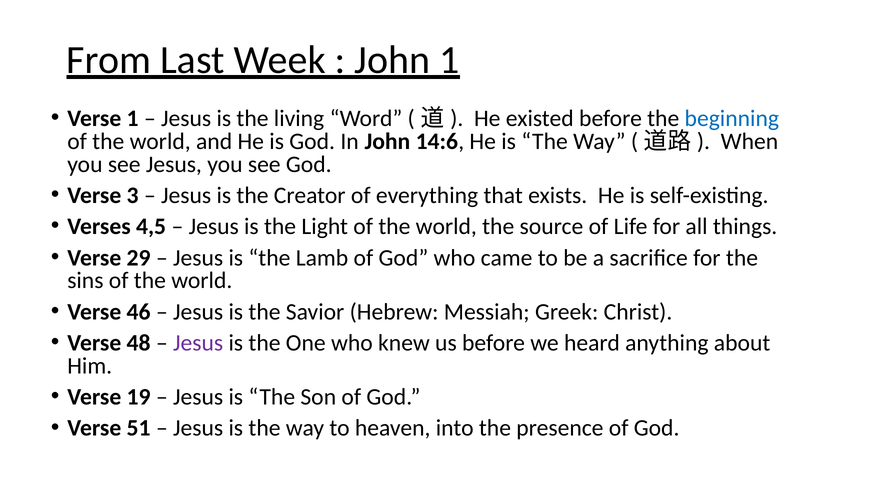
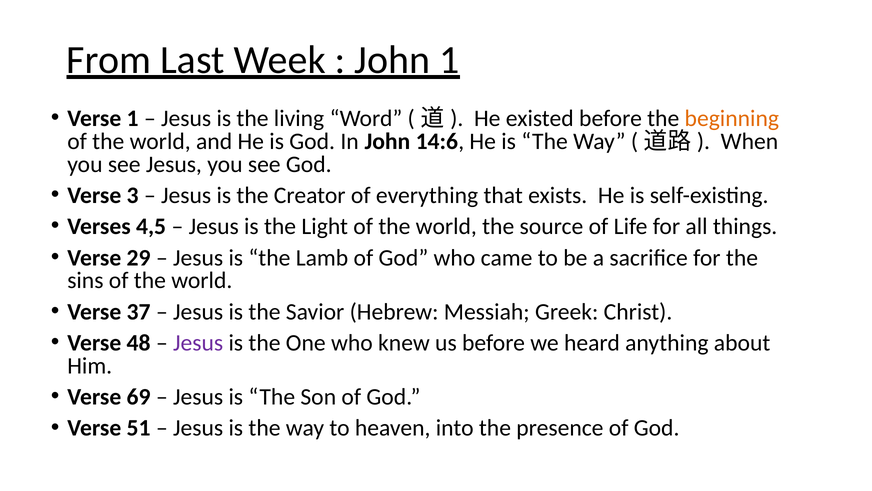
beginning colour: blue -> orange (732, 118)
46: 46 -> 37 (139, 311)
19: 19 -> 69 (139, 397)
